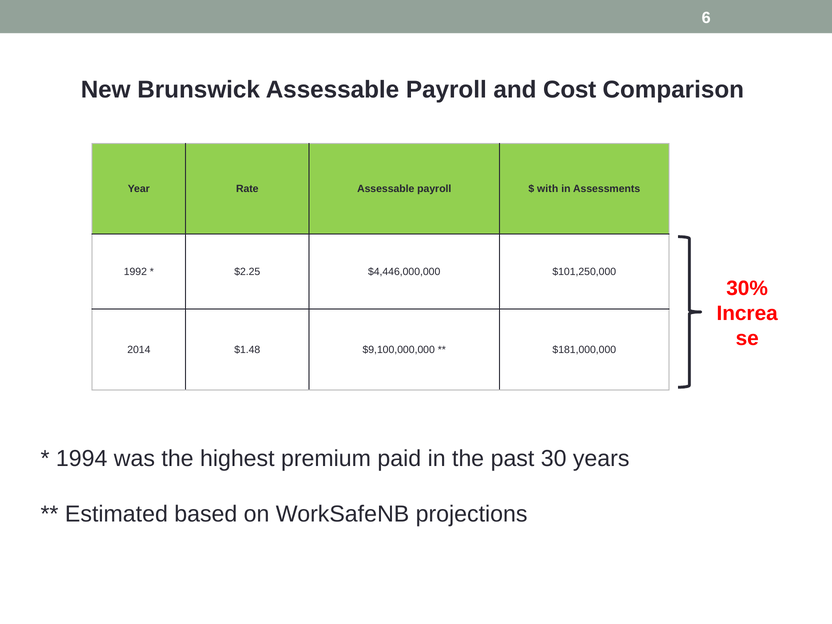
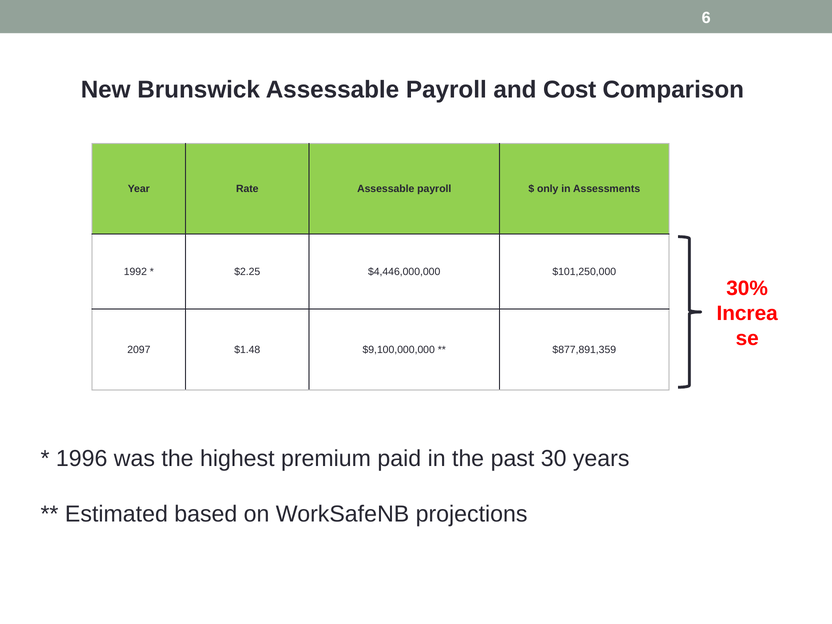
with: with -> only (548, 189)
2014: 2014 -> 2097 (139, 350)
$181,000,000: $181,000,000 -> $877,891,359 (584, 350)
1994: 1994 -> 1996 (82, 458)
